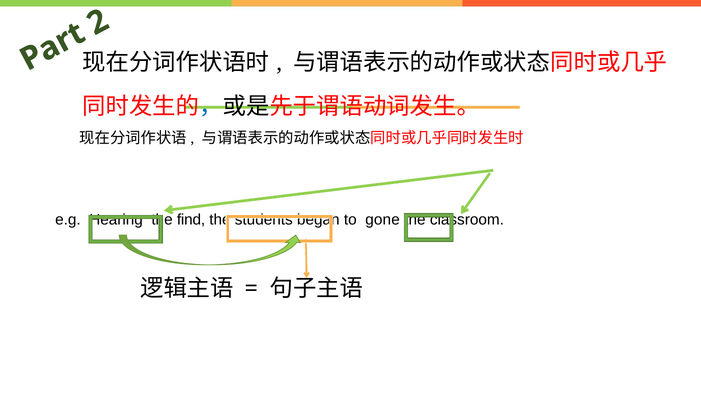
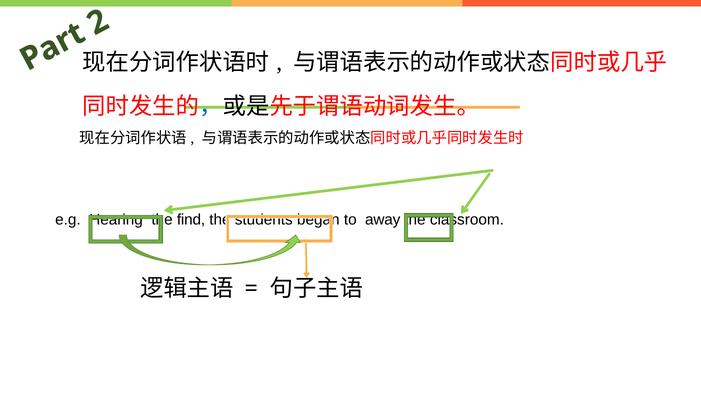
gone: gone -> away (383, 220)
